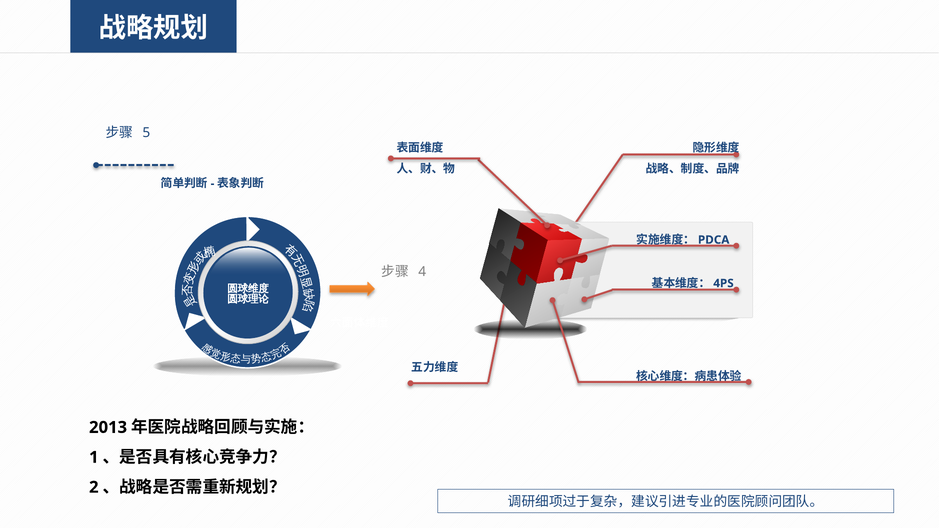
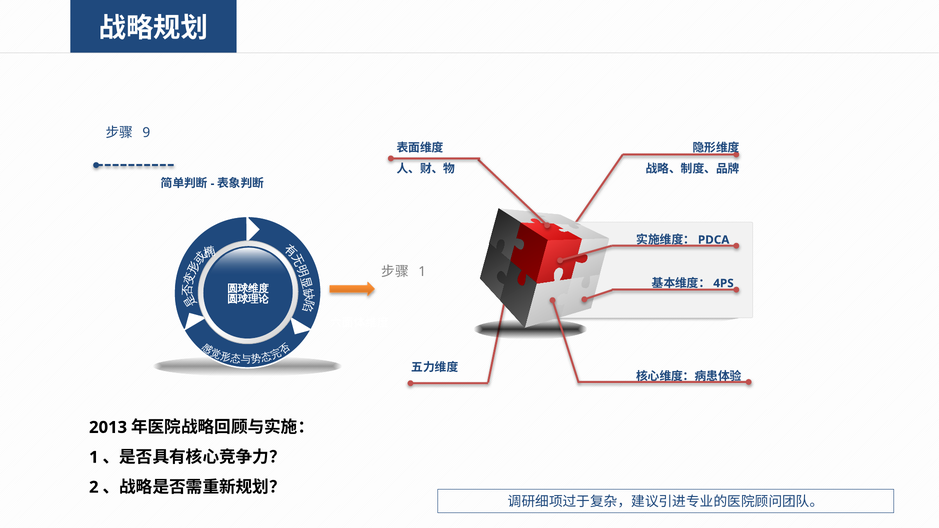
5: 5 -> 9 (146, 133)
4: 4 -> 1 (422, 272)
